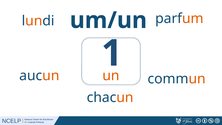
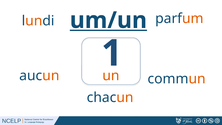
um/un underline: none -> present (108, 20)
